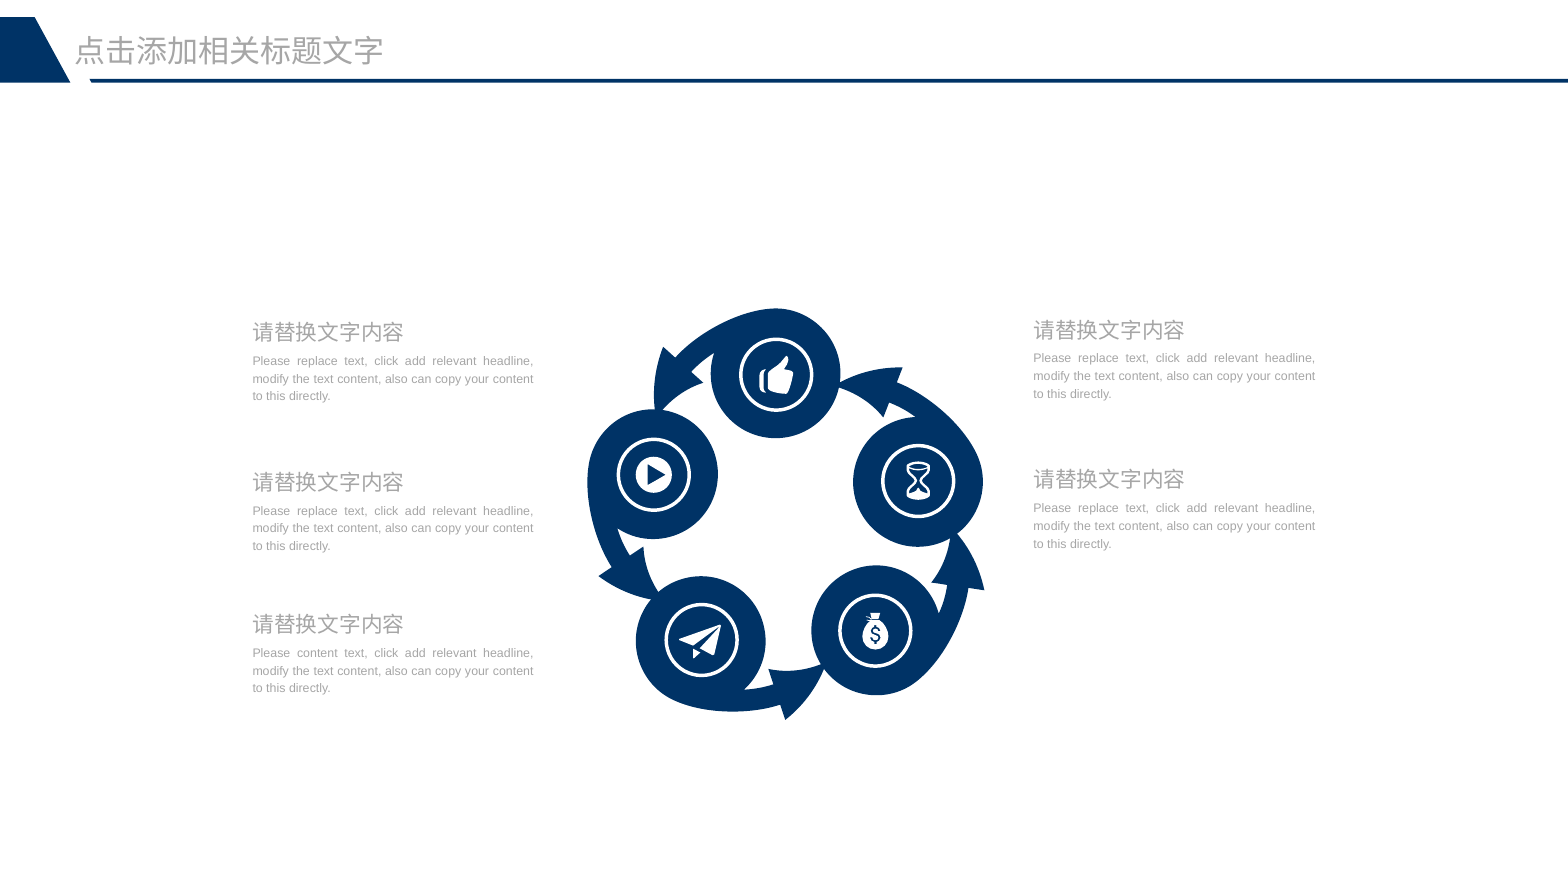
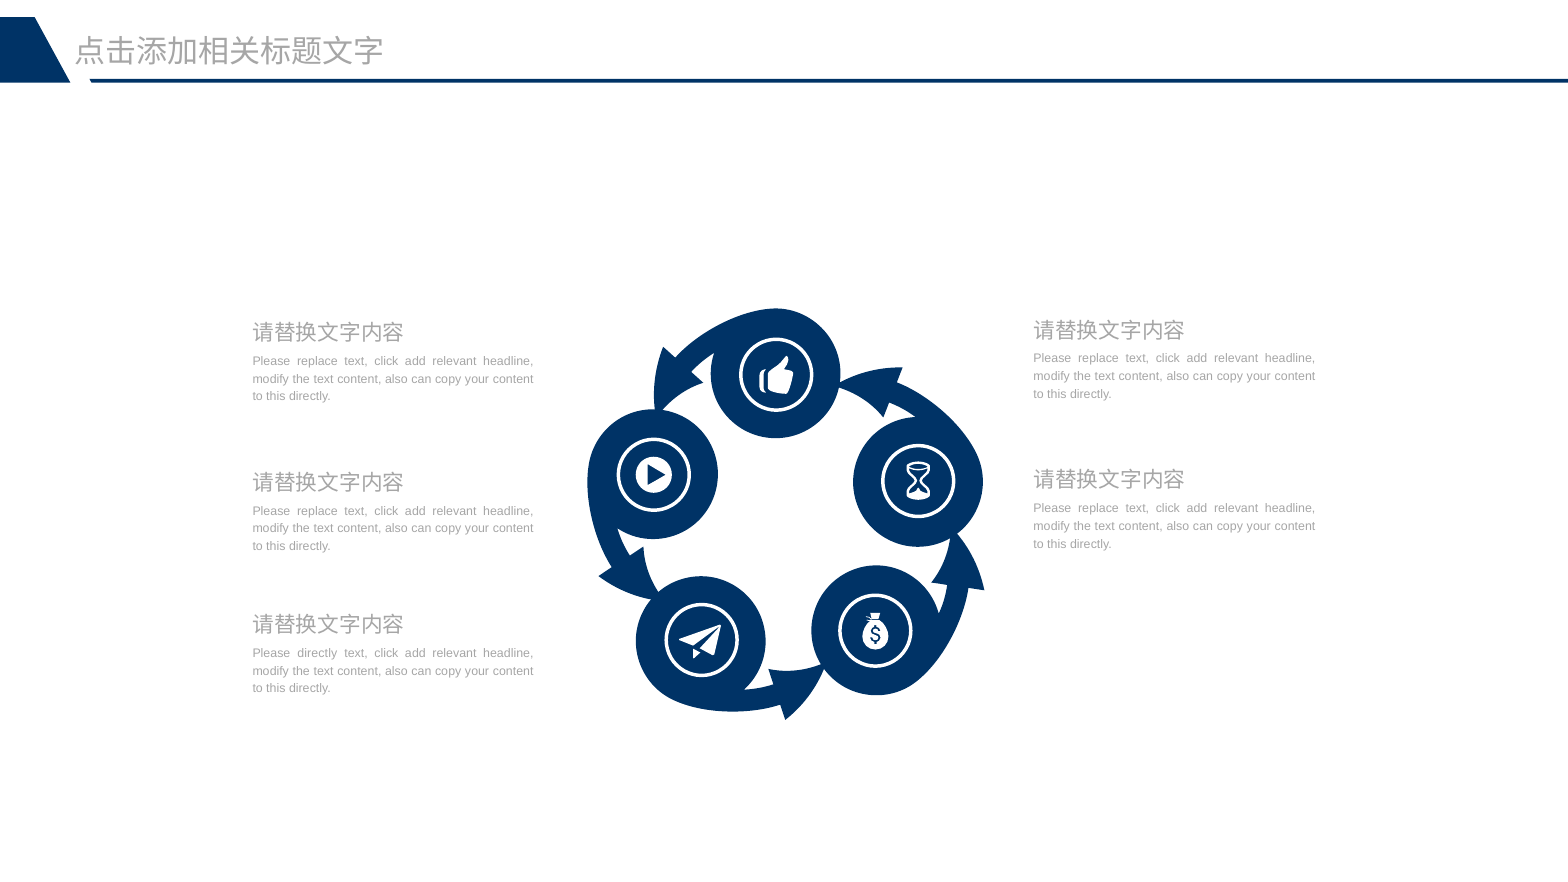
Please content: content -> directly (317, 653)
